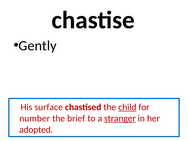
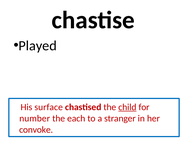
Gently: Gently -> Played (38, 46)
brief: brief -> each (76, 118)
stranger underline: present -> none (120, 118)
adopted: adopted -> convoke (36, 130)
